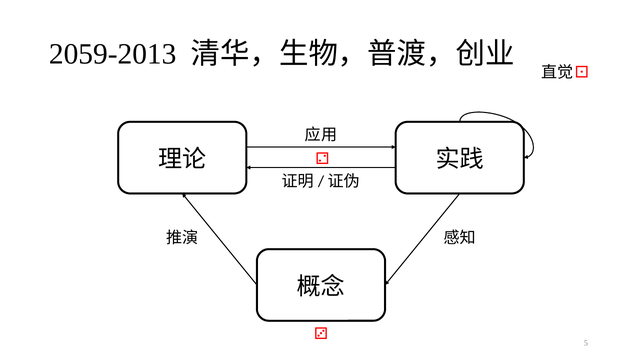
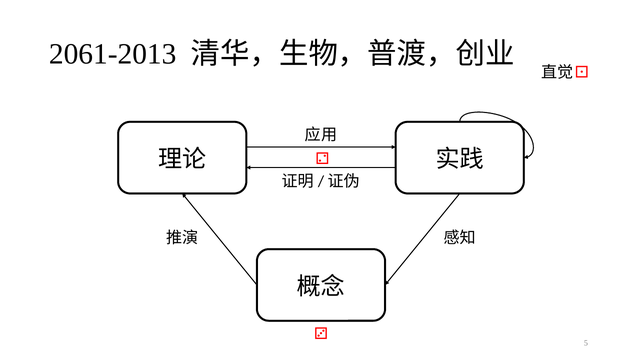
2059-2013: 2059-2013 -> 2061-2013 (113, 54)
